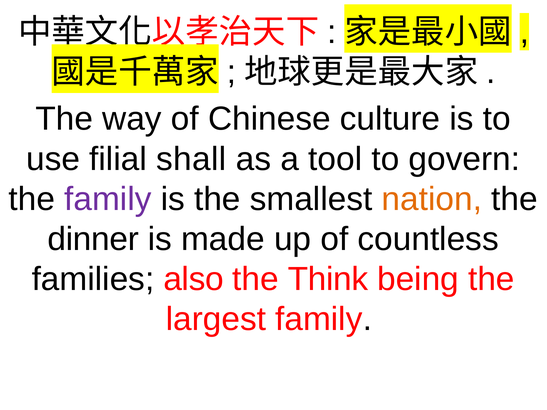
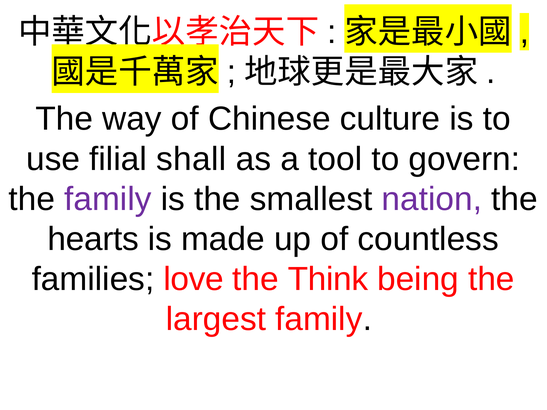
nation colour: orange -> purple (432, 199)
dinner: dinner -> hearts (93, 239)
also: also -> love (194, 279)
